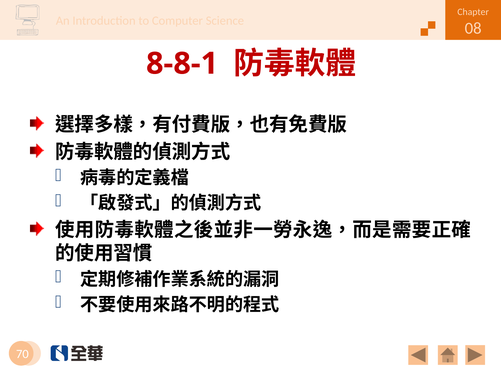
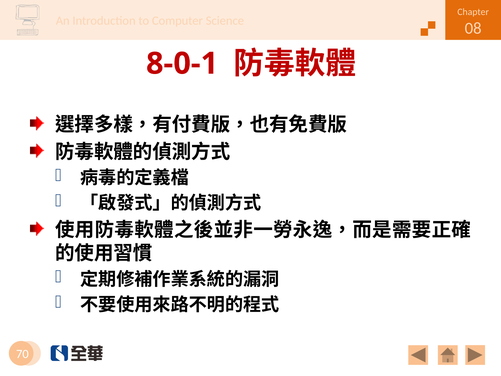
8-8-1: 8-8-1 -> 8-0-1 (182, 64)
